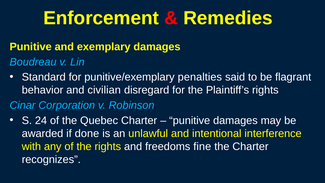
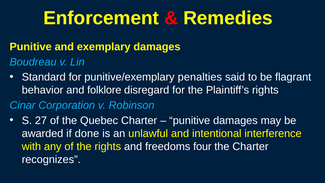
civilian: civilian -> folklore (104, 90)
24: 24 -> 27 (41, 120)
fine: fine -> four (202, 146)
